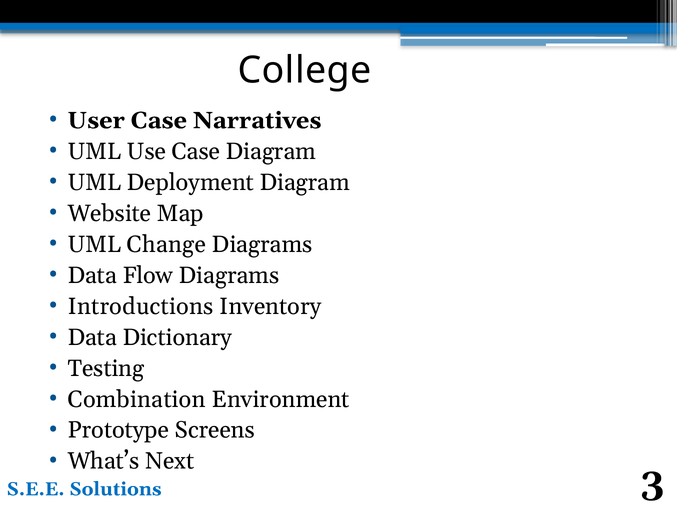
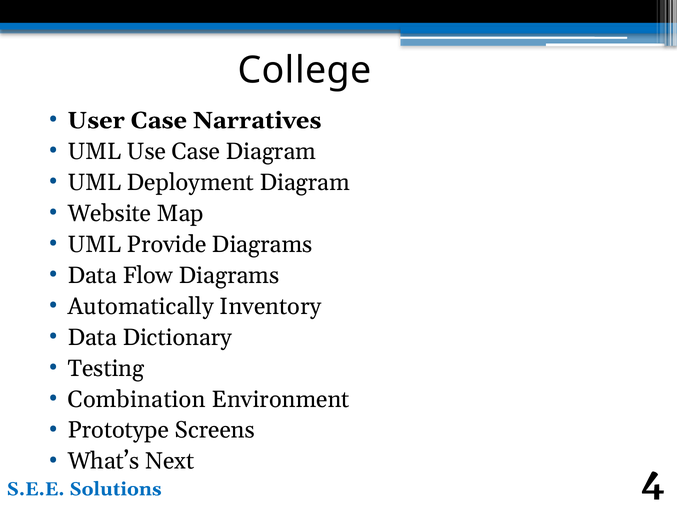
Change: Change -> Provide (167, 245)
Introductions: Introductions -> Automatically (141, 307)
3: 3 -> 4 (653, 482)
